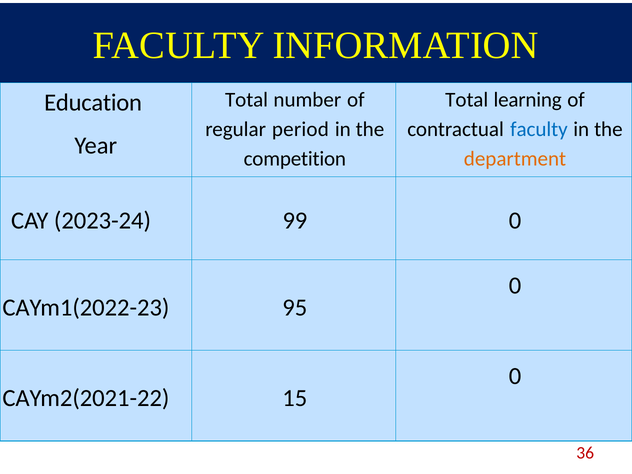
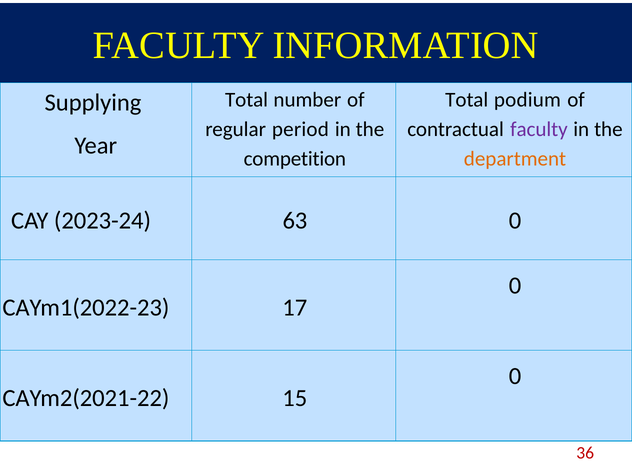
learning: learning -> podium (527, 100)
Education: Education -> Supplying (93, 102)
faculty colour: blue -> purple (539, 129)
99: 99 -> 63 (295, 221)
95: 95 -> 17 (295, 308)
